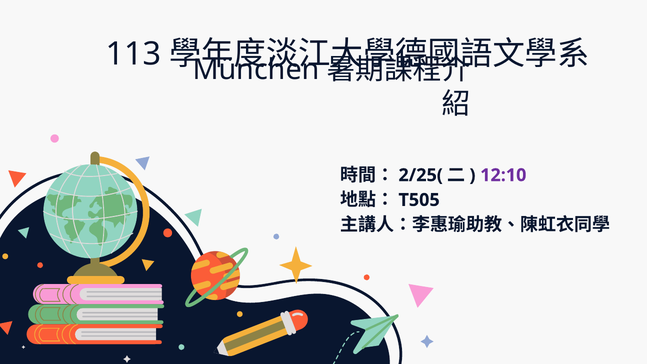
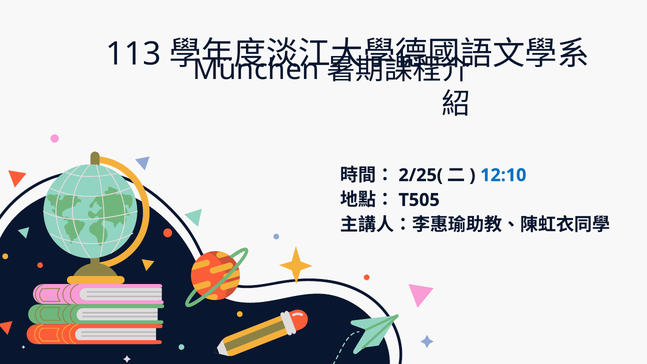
12:10 colour: purple -> blue (503, 175)
